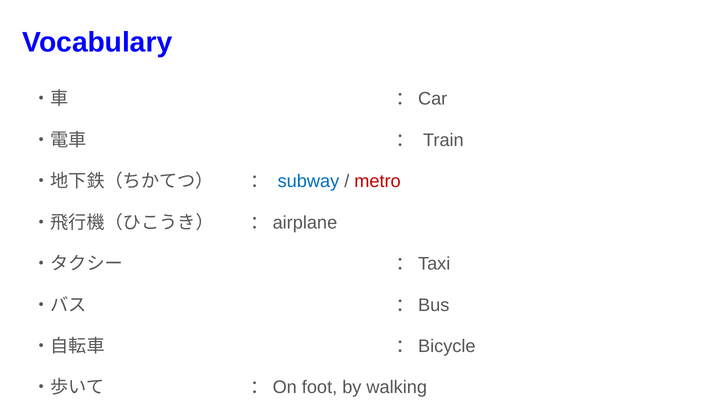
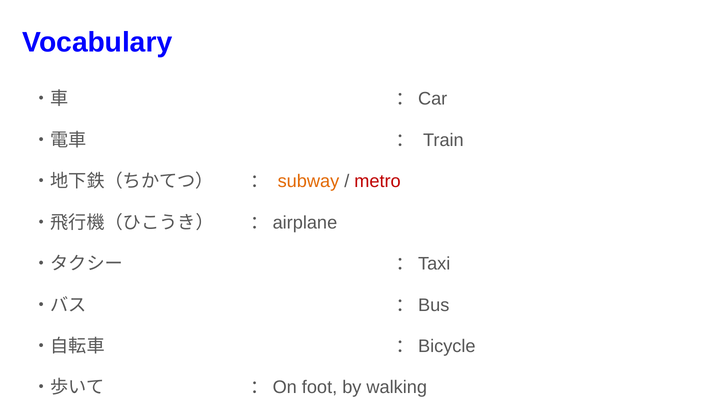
subway colour: blue -> orange (308, 181)
